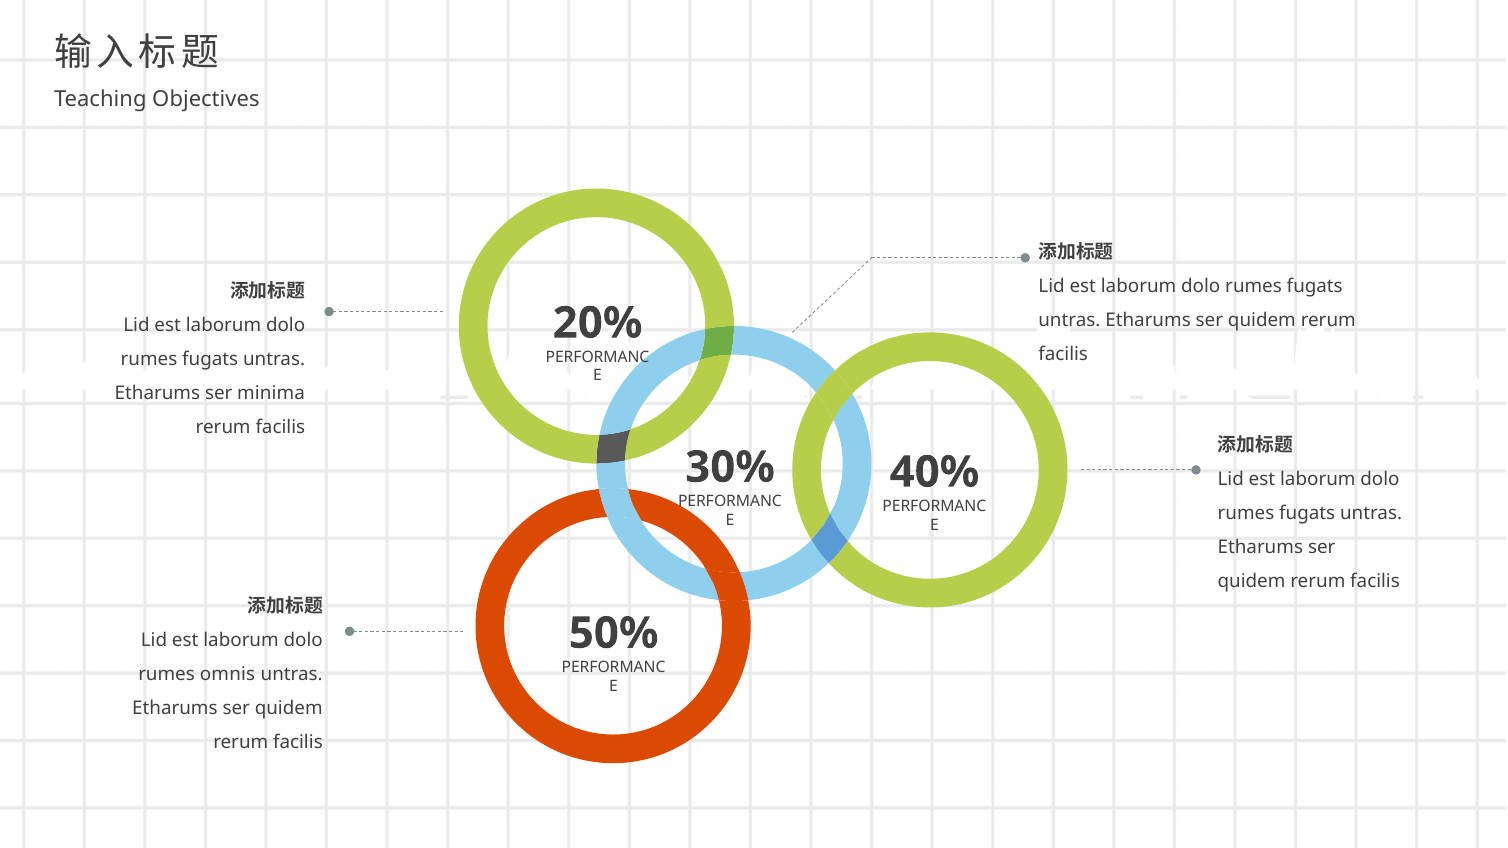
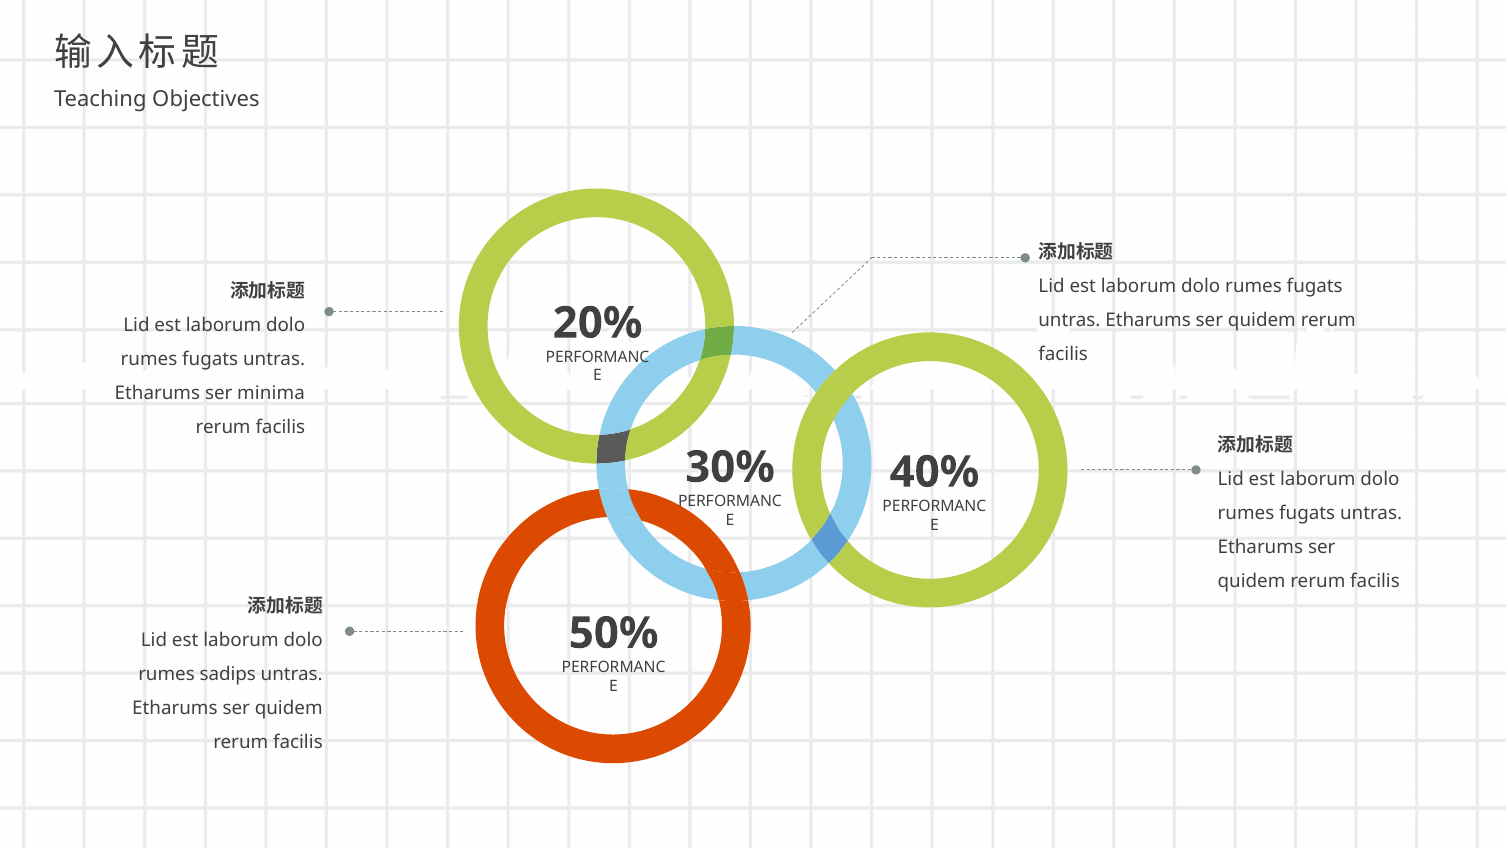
omnis: omnis -> sadips (228, 675)
